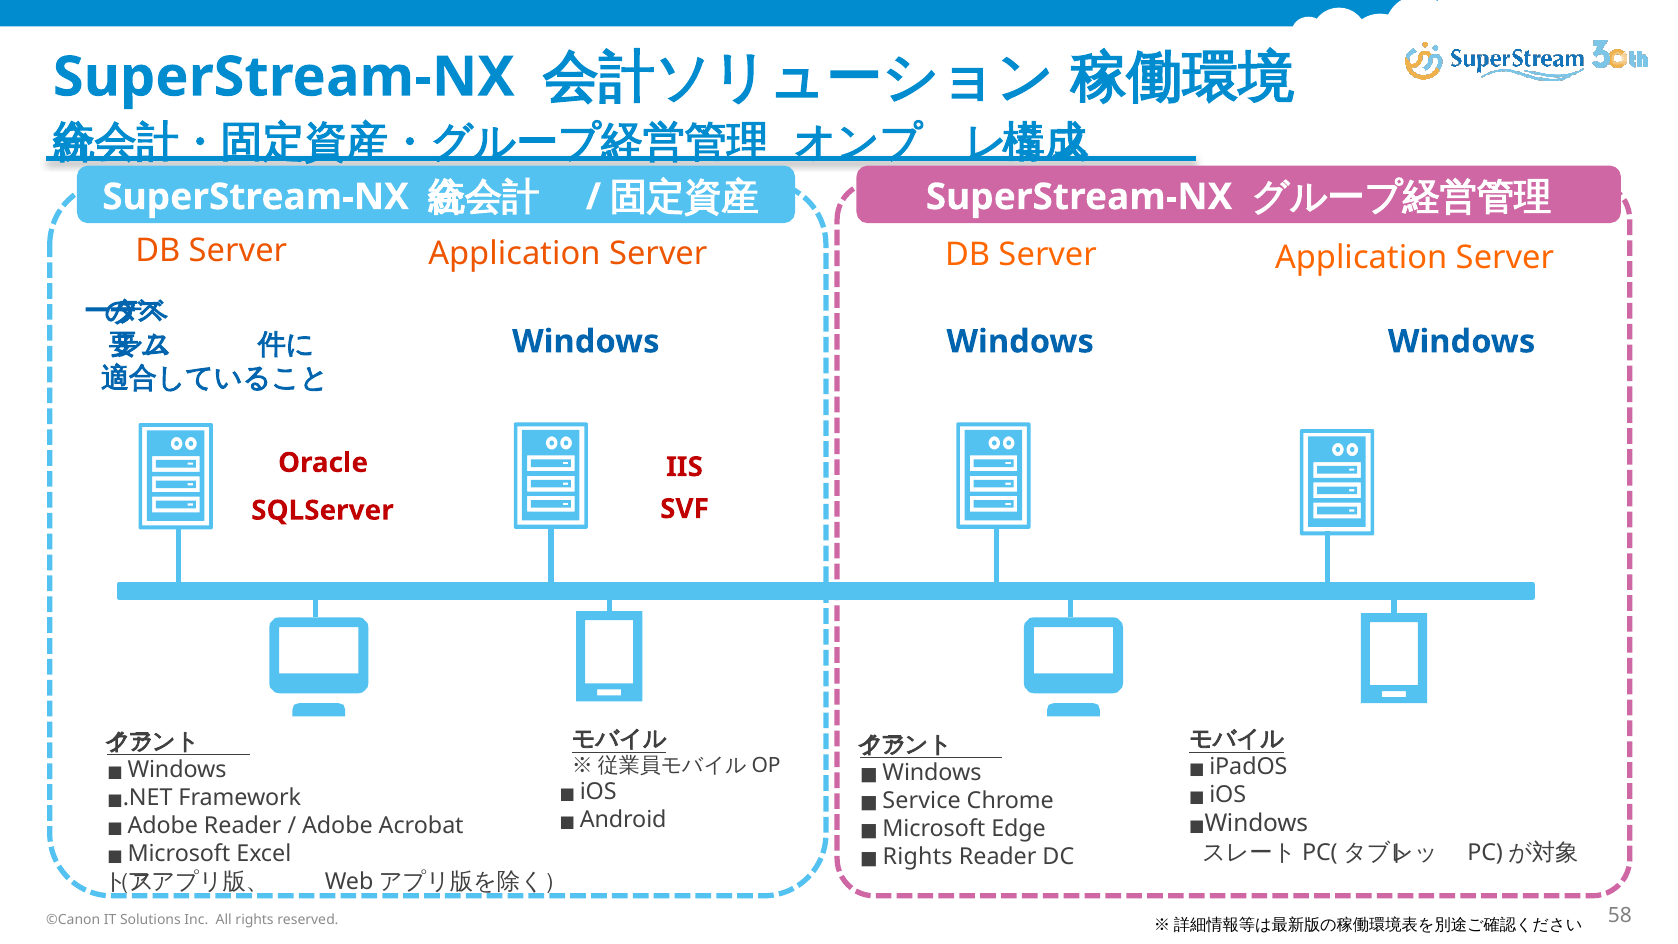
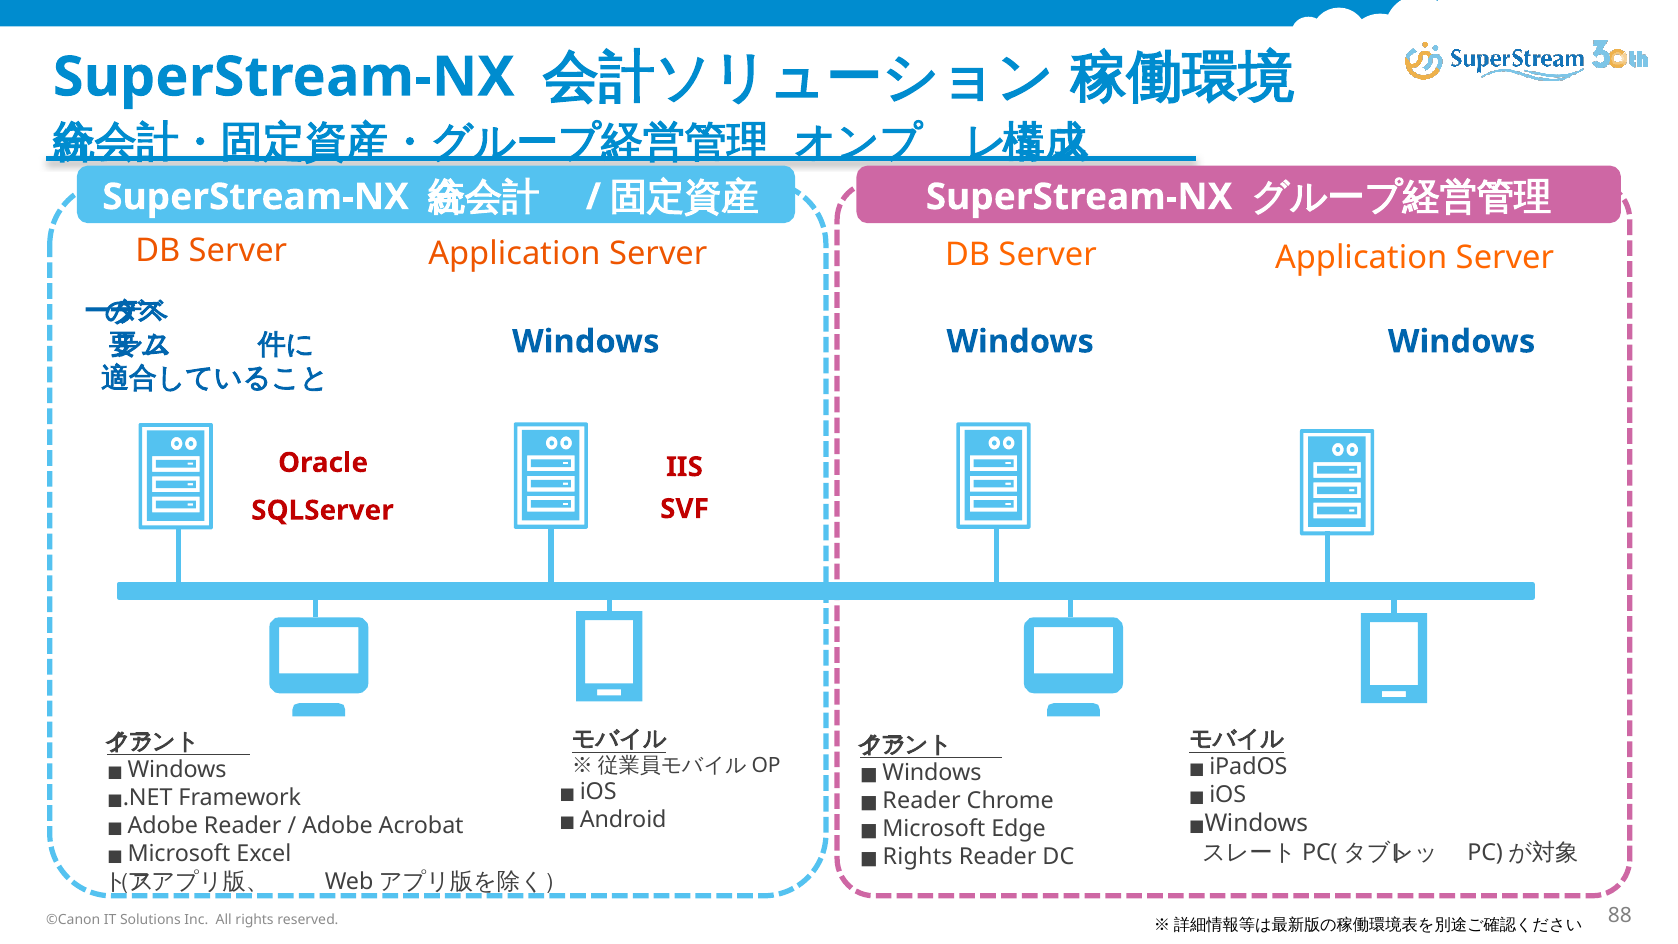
Service: Service -> Reader (922, 800)
58: 58 -> 88 (1620, 915)
